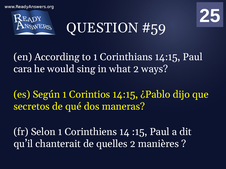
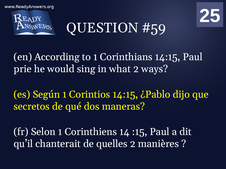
cara: cara -> prie (23, 69)
